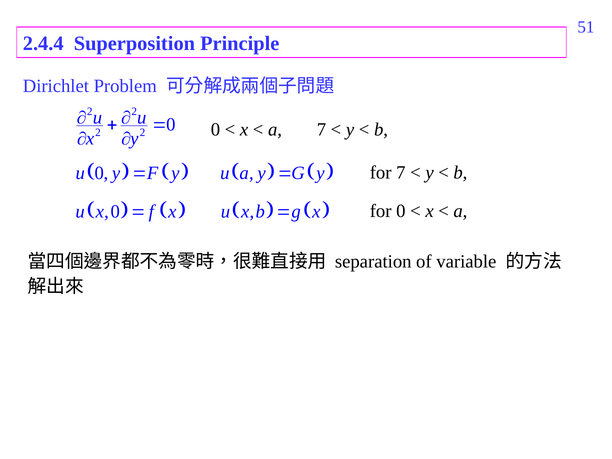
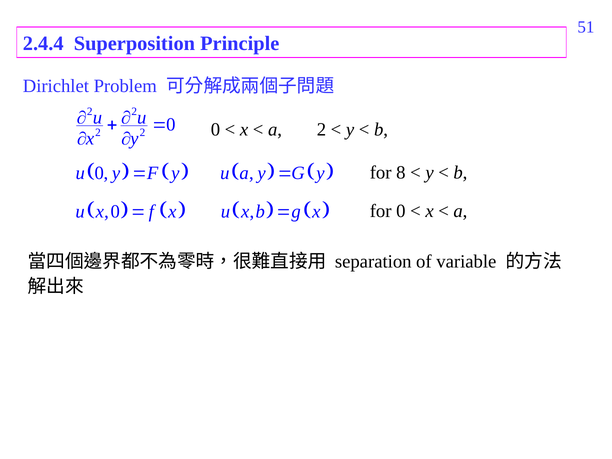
a 7: 7 -> 2 (321, 129)
for 7: 7 -> 8 (401, 173)
